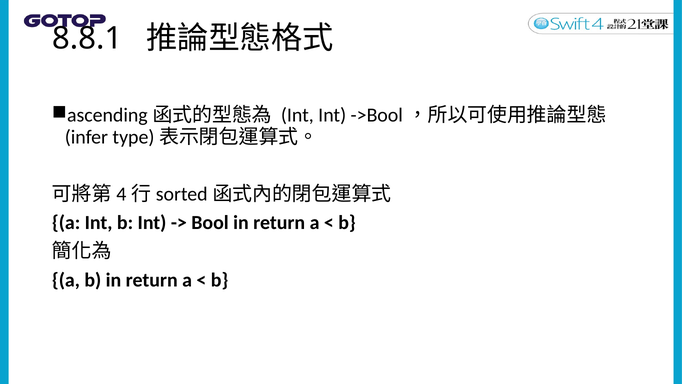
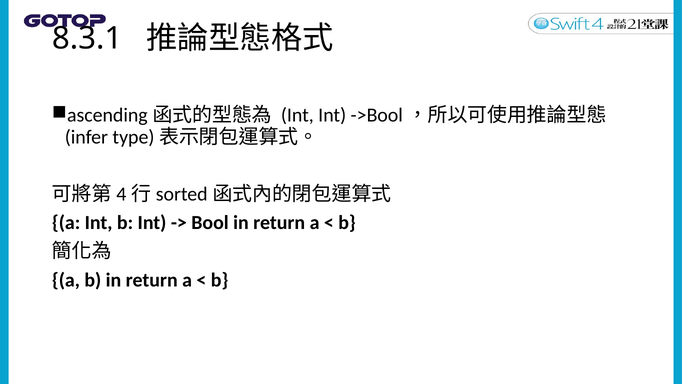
8.8.1: 8.8.1 -> 8.3.1 (87, 39)
